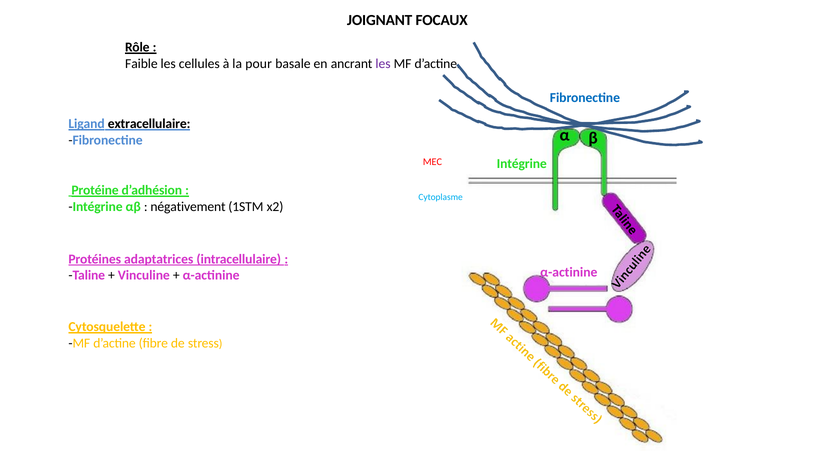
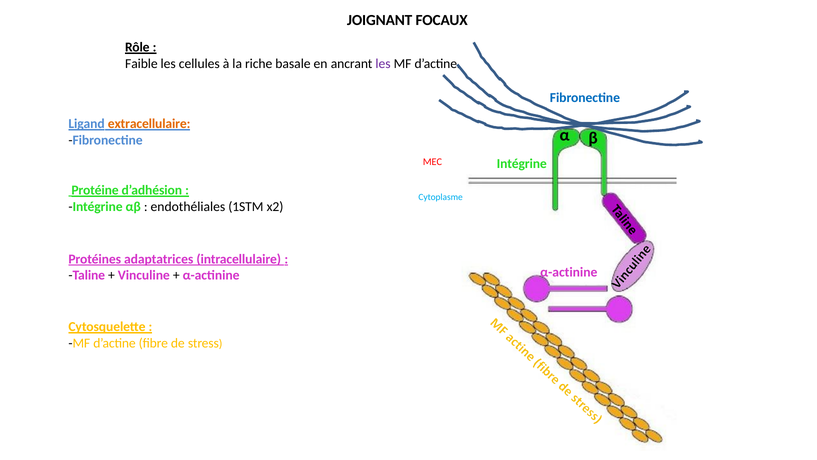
pour: pour -> riche (259, 63)
extracellulaire colour: black -> orange (149, 124)
négativement: négativement -> endothéliales (188, 206)
